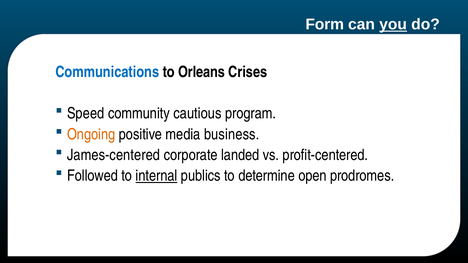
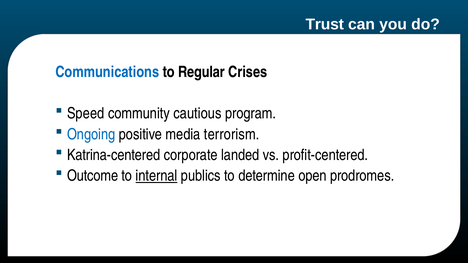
Form: Form -> Trust (325, 24)
you underline: present -> none (393, 24)
Orleans: Orleans -> Regular (201, 72)
Ongoing colour: orange -> blue (91, 134)
business: business -> terrorism (232, 134)
James-centered: James-centered -> Katrina-centered (114, 155)
Followed: Followed -> Outcome (93, 176)
